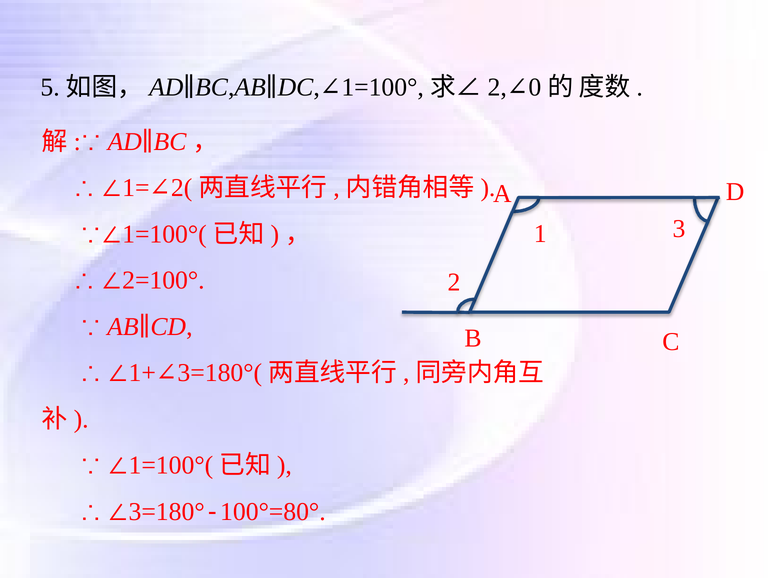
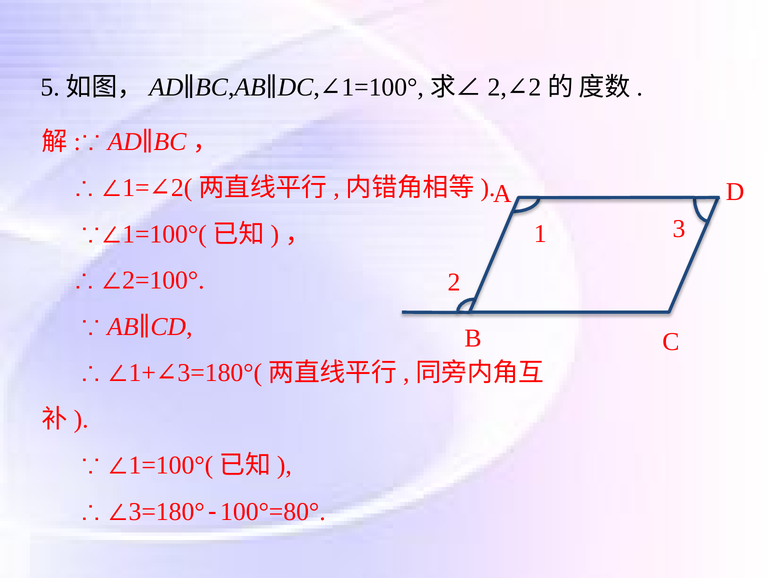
0: 0 -> 2 (535, 88)
